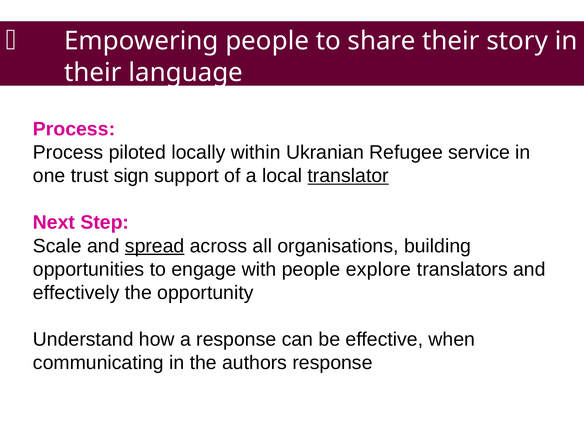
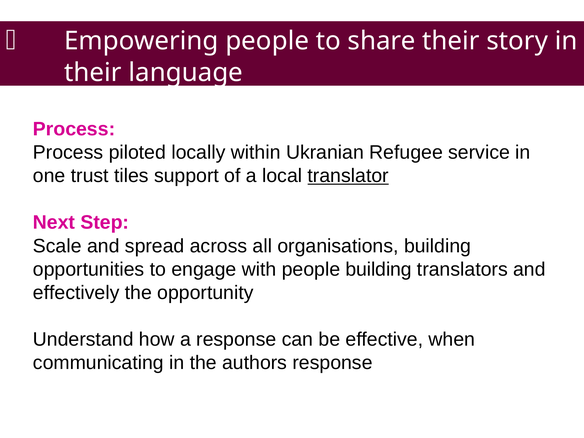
sign: sign -> tiles (131, 176)
spread underline: present -> none (155, 246)
people explore: explore -> building (379, 269)
